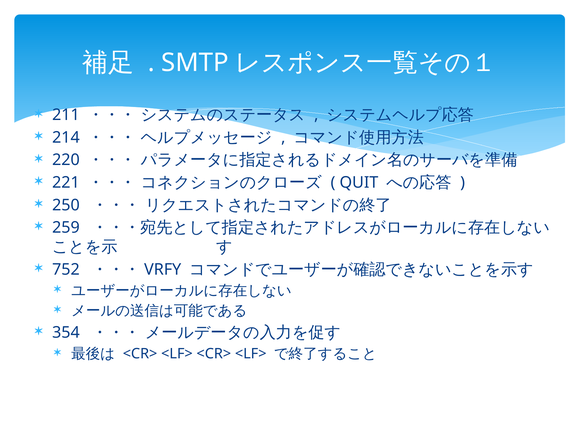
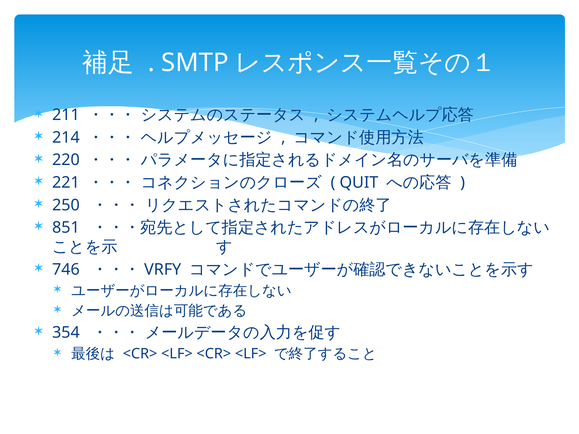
259: 259 -> 851 (66, 228)
752: 752 -> 746 (66, 270)
